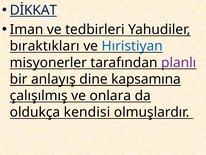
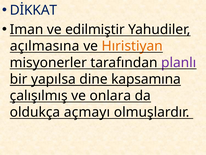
DİKKAT underline: present -> none (33, 10)
tedbirleri: tedbirleri -> edilmiştir (95, 29)
bıraktıkları: bıraktıkları -> açılmasına (45, 46)
Hıristiyan colour: blue -> orange (132, 46)
anlayış: anlayış -> yapılsa (53, 79)
kendisi: kendisi -> açmayı (87, 112)
